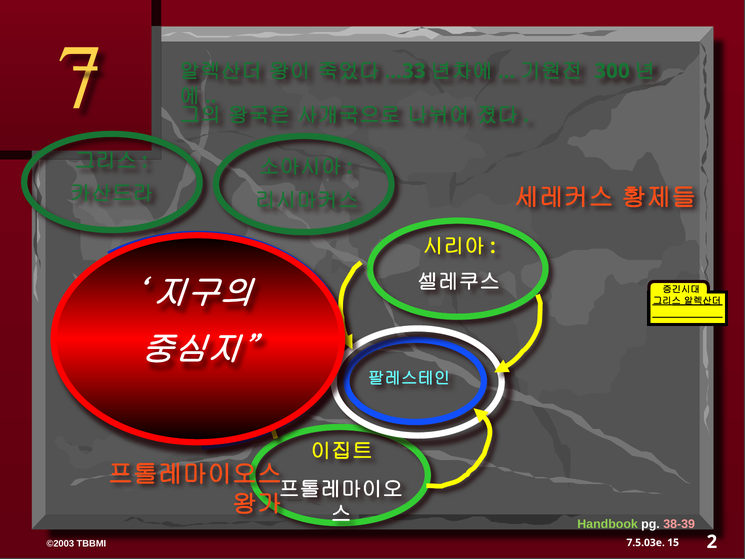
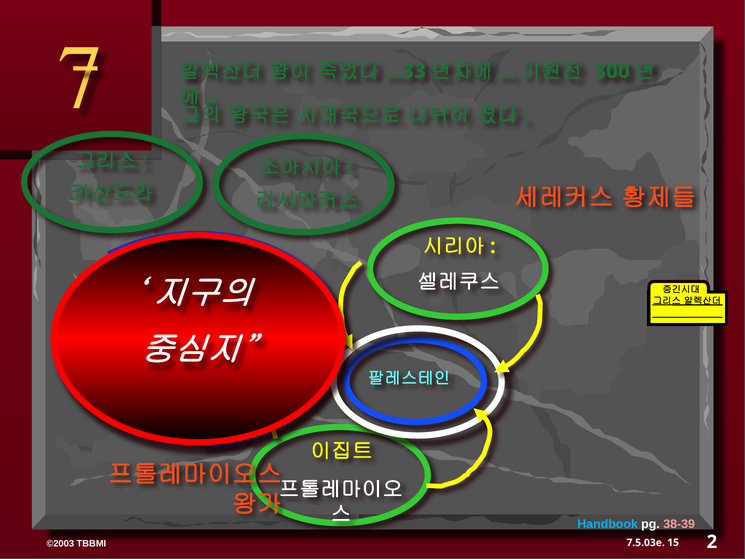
Handbook colour: light green -> light blue (608, 524)
